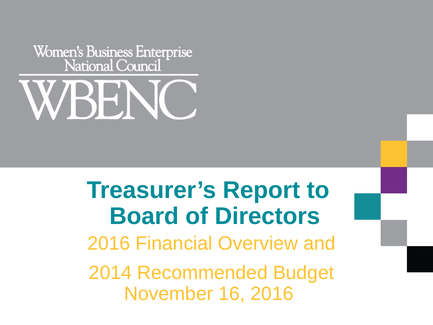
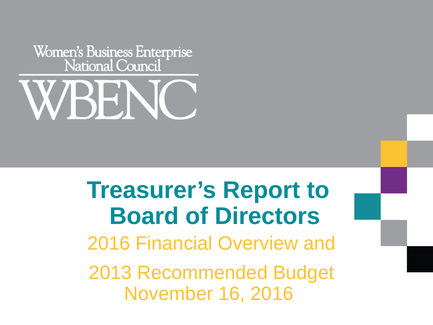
2014: 2014 -> 2013 (110, 273)
